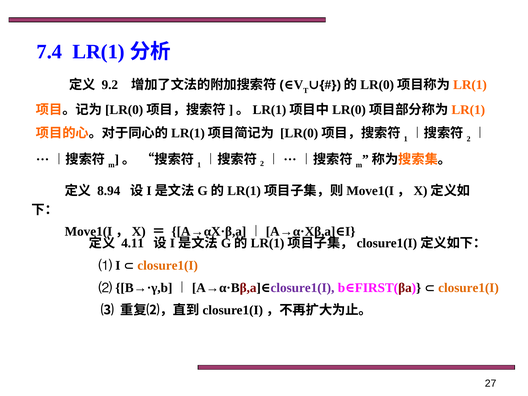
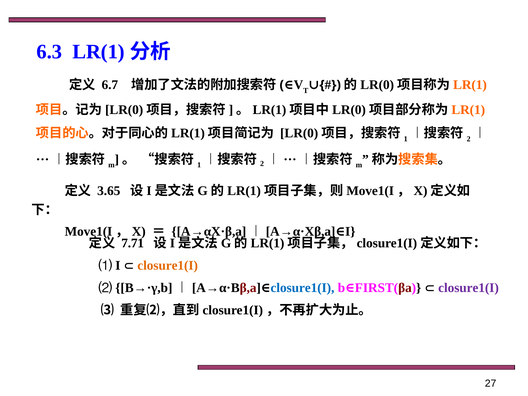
7.4: 7.4 -> 6.3 (49, 52)
9.2: 9.2 -> 6.7 (110, 85)
8.94: 8.94 -> 3.65 (109, 191)
4.11: 4.11 -> 7.71 (133, 243)
closure1(I colour: orange -> purple (469, 288)
closure1(I colour: purple -> blue (302, 288)
